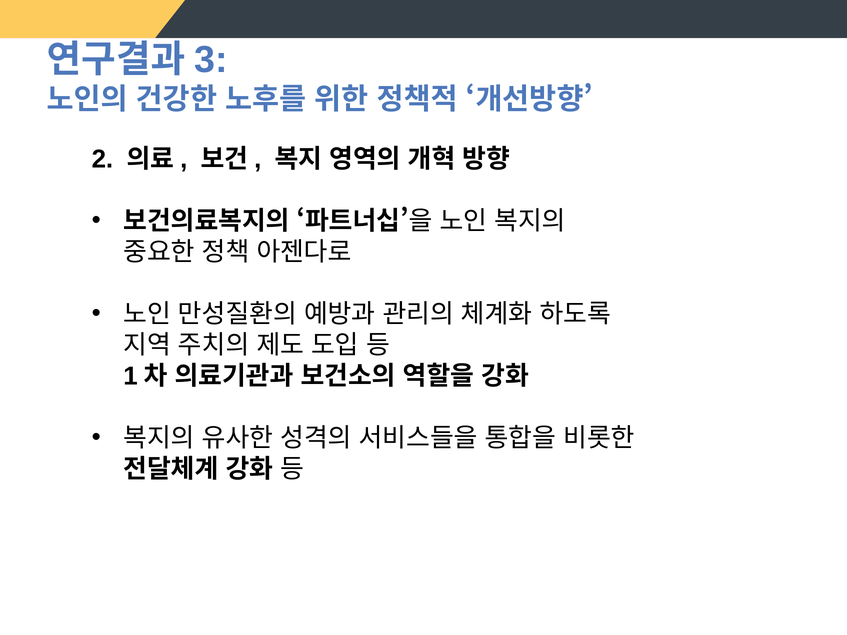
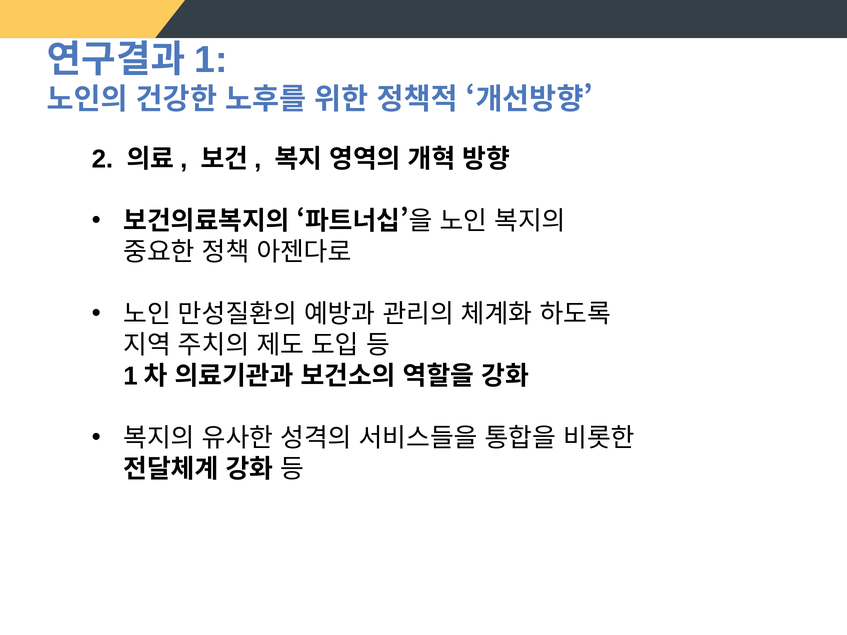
3: 3 -> 1 (211, 60)
